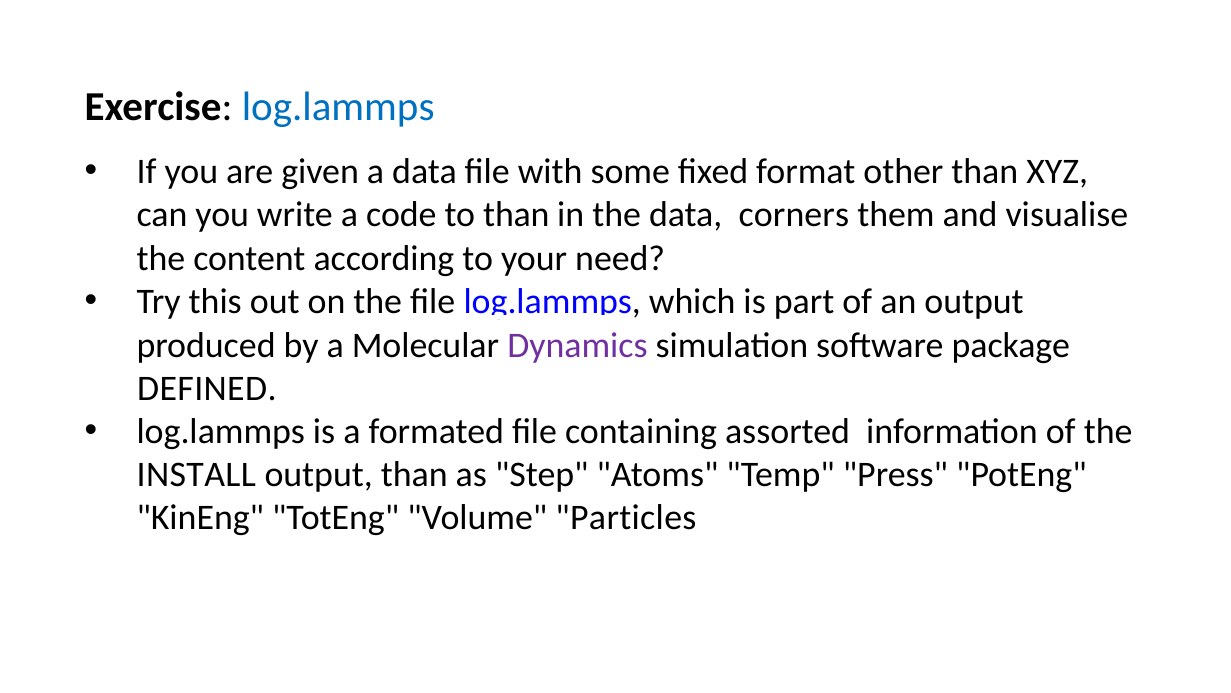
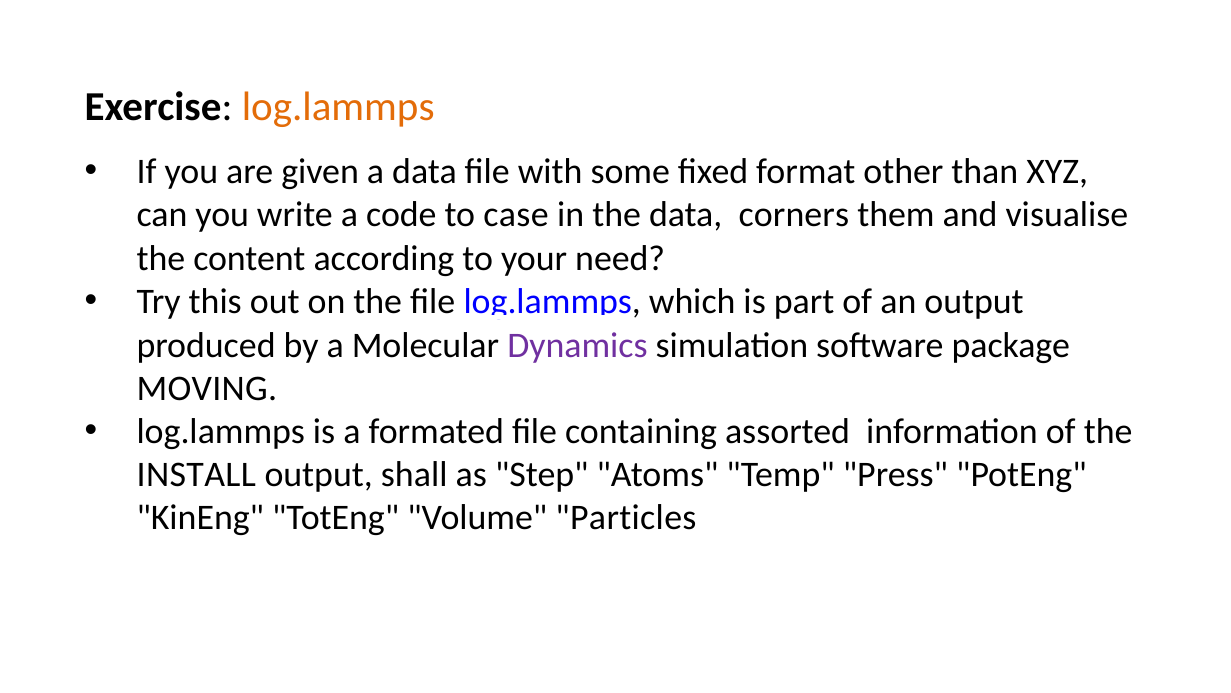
log.lammps colour: blue -> orange (338, 107)
to than: than -> case (516, 215)
DEFINED: DEFINED -> MOVING (207, 388)
output than: than -> shall (414, 474)
